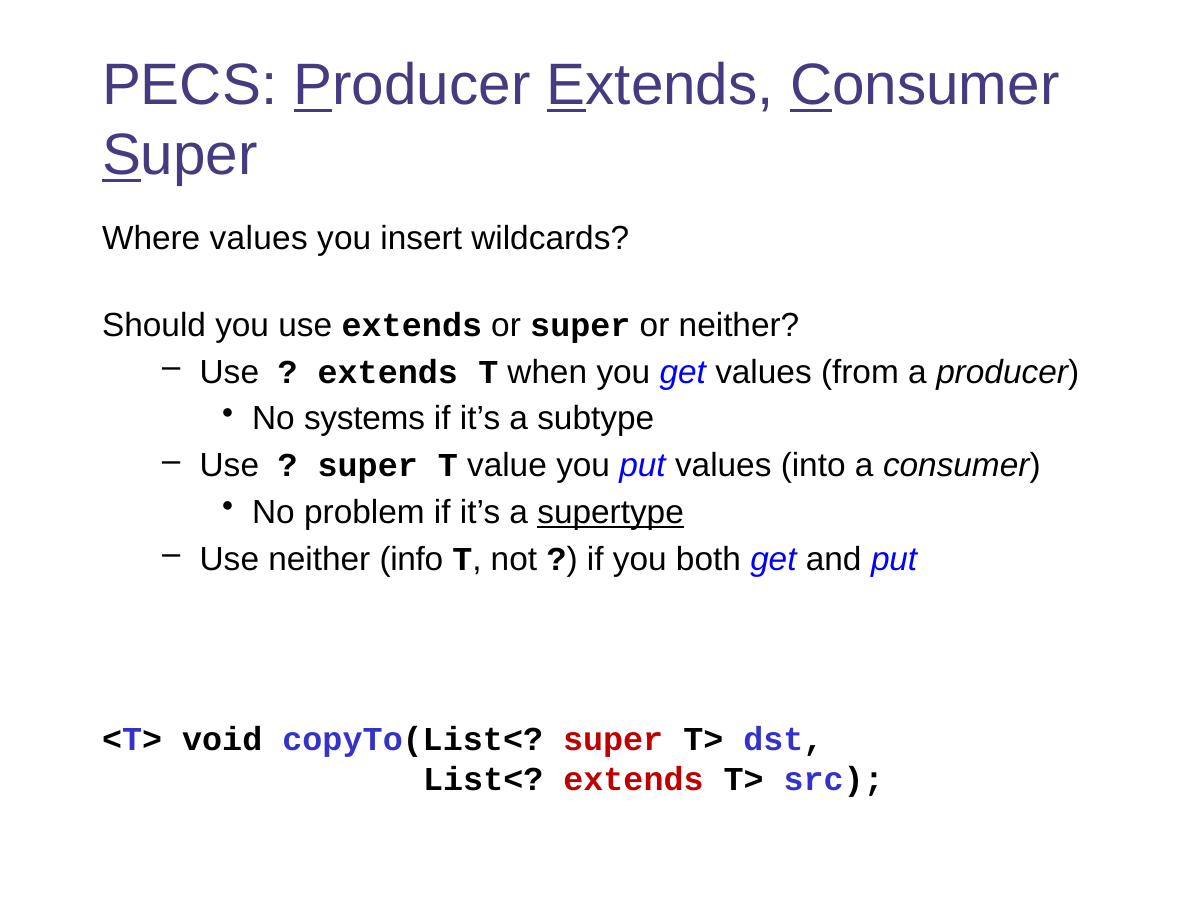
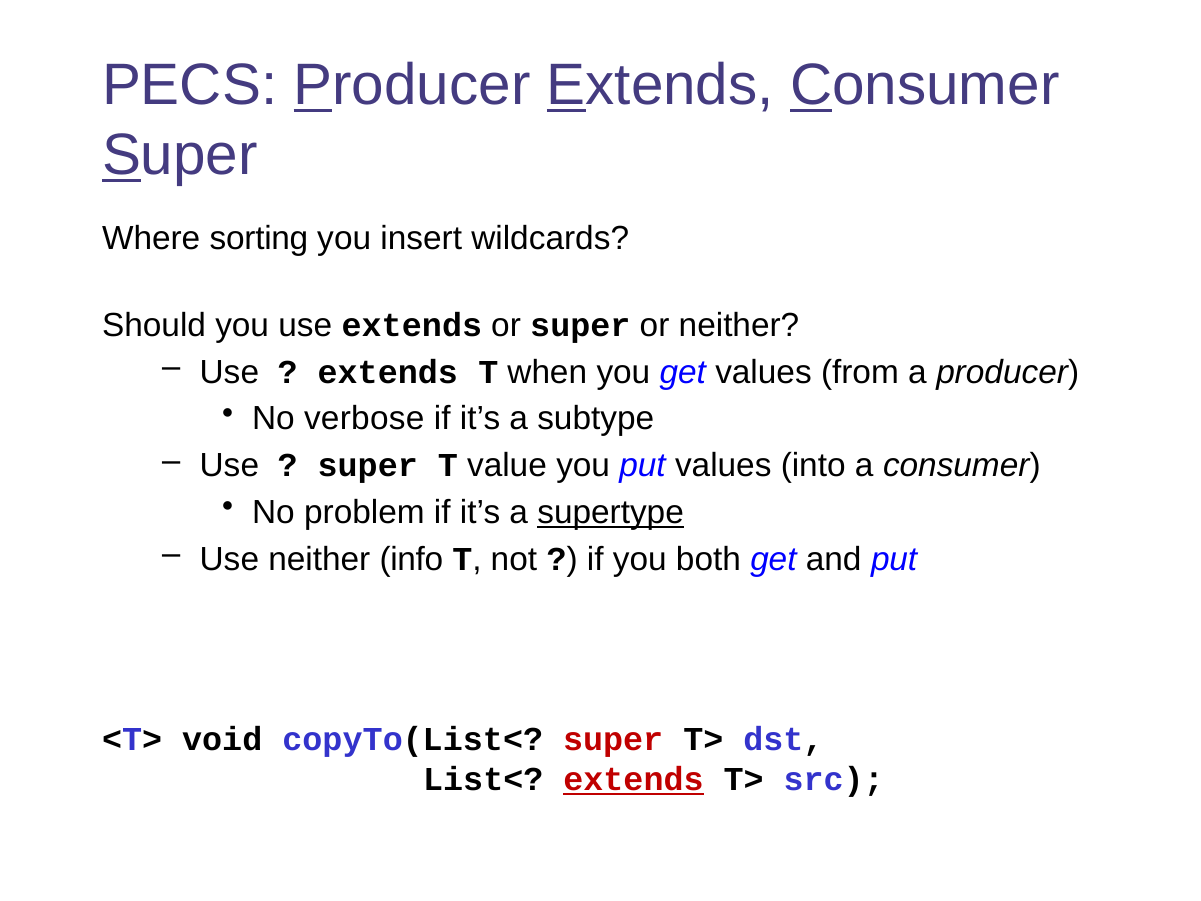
Where values: values -> sorting (259, 239)
systems: systems -> verbose (364, 419)
extends underline: none -> present (633, 779)
